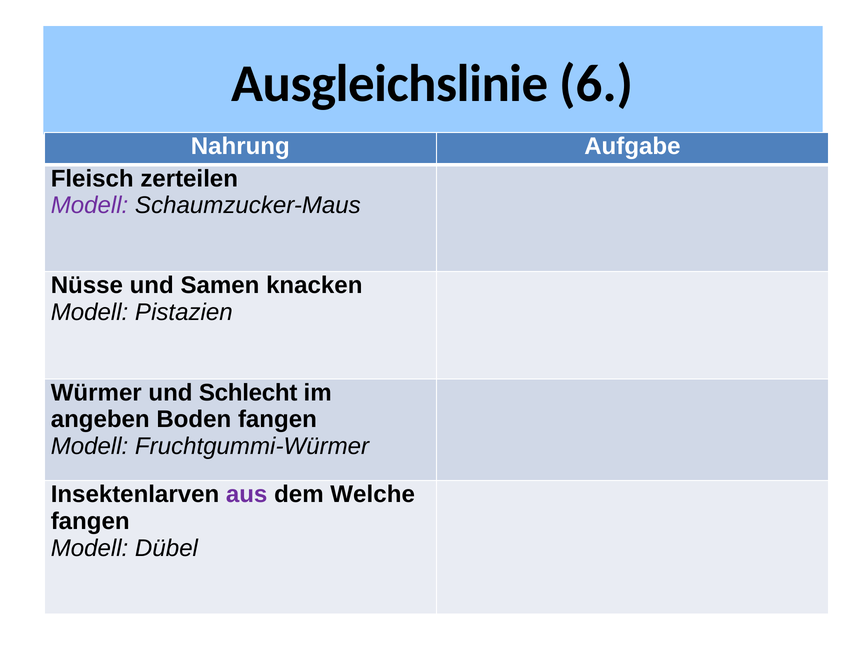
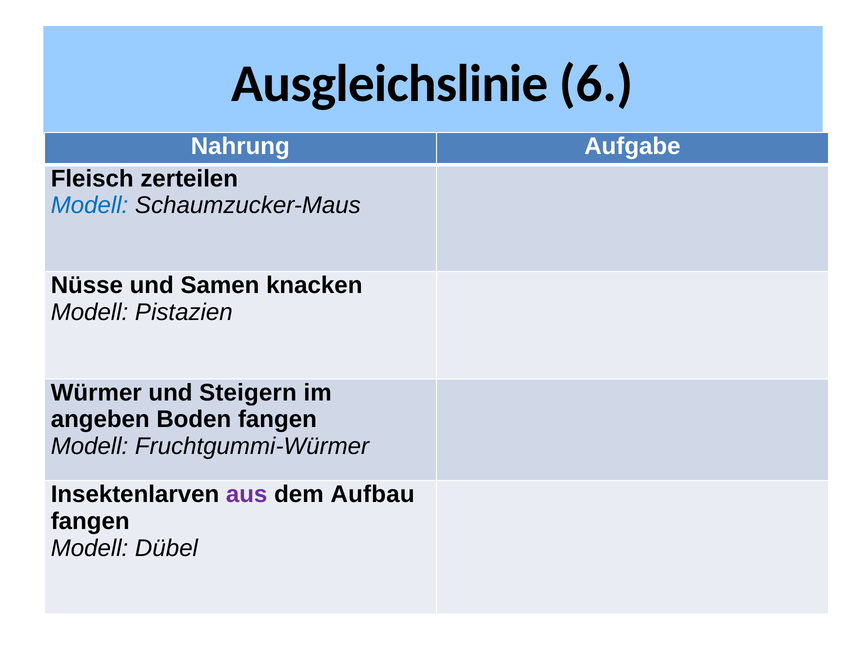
Modell colour: purple -> blue (90, 205)
Schlecht: Schlecht -> Steigern (248, 392)
Welche: Welche -> Aufbau (373, 494)
